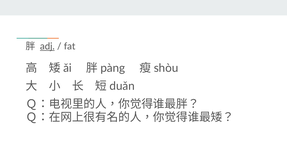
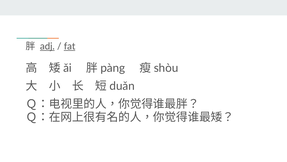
fat underline: none -> present (70, 46)
